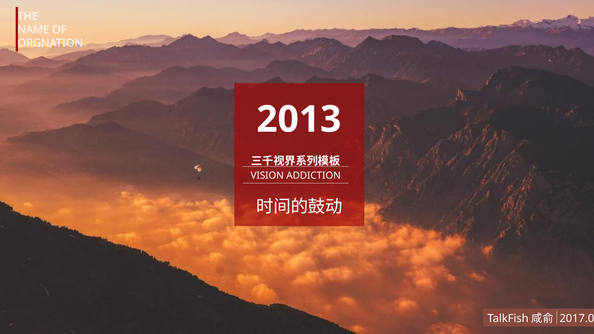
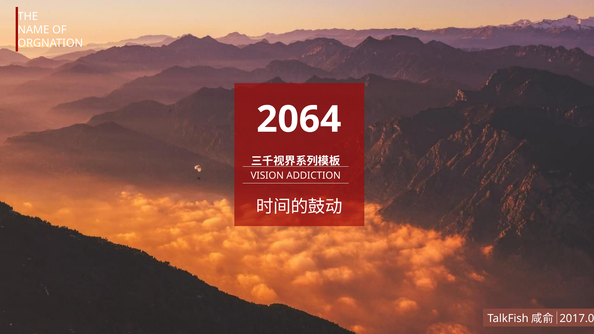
2013: 2013 -> 2064 (299, 120)
